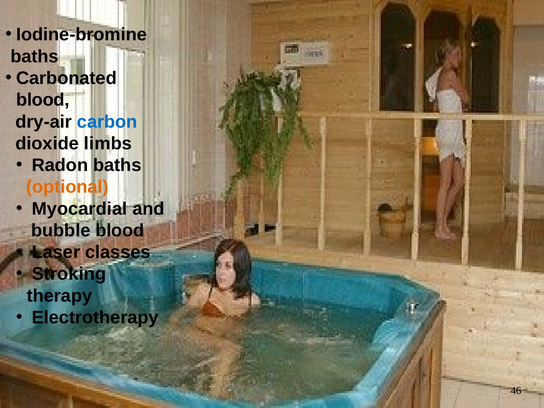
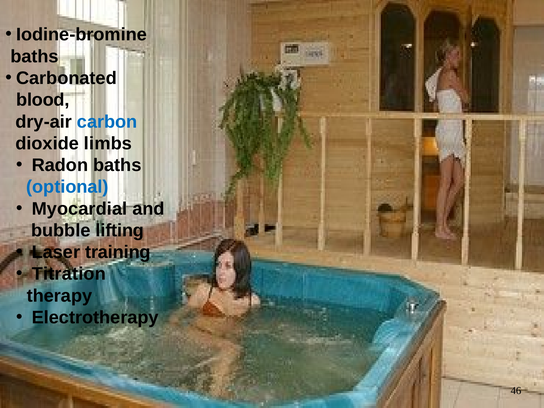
optional colour: orange -> blue (67, 187)
bubble blood: blood -> lifting (120, 230)
classes: classes -> training (118, 252)
Stroking: Stroking -> Titration (69, 274)
